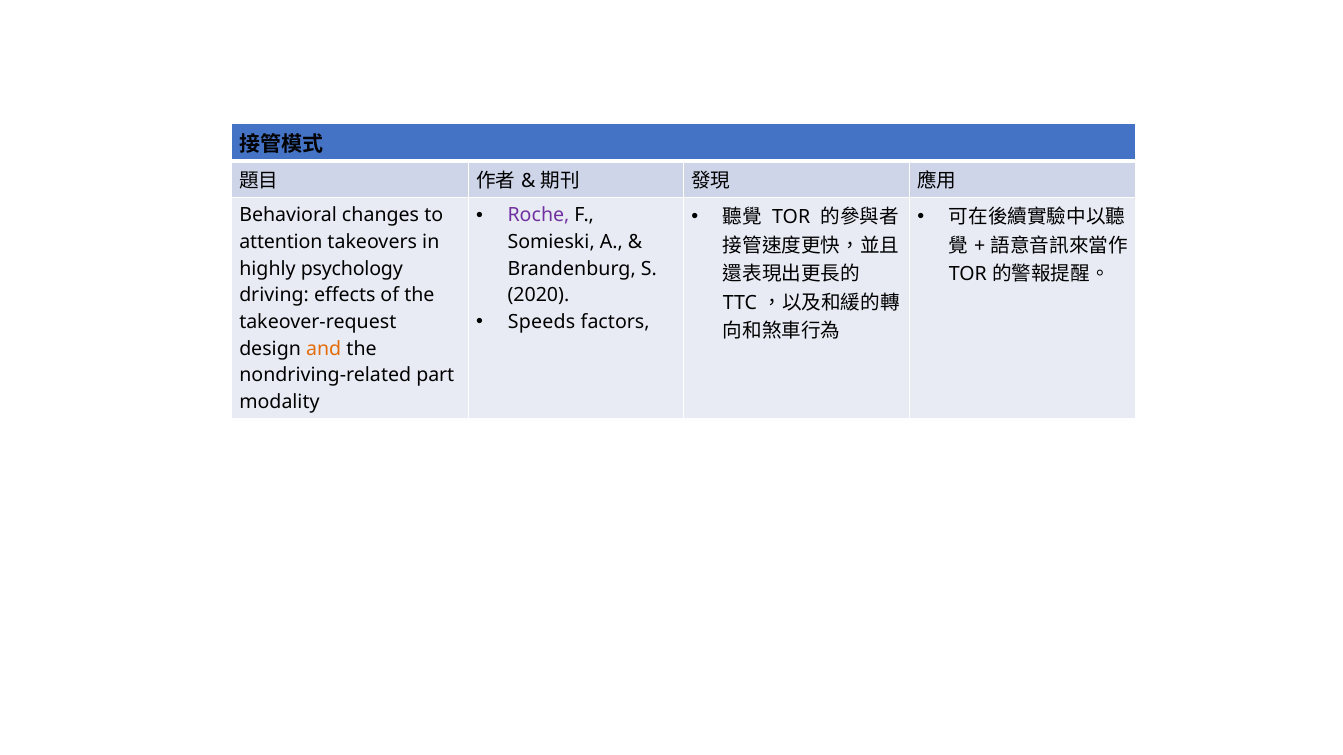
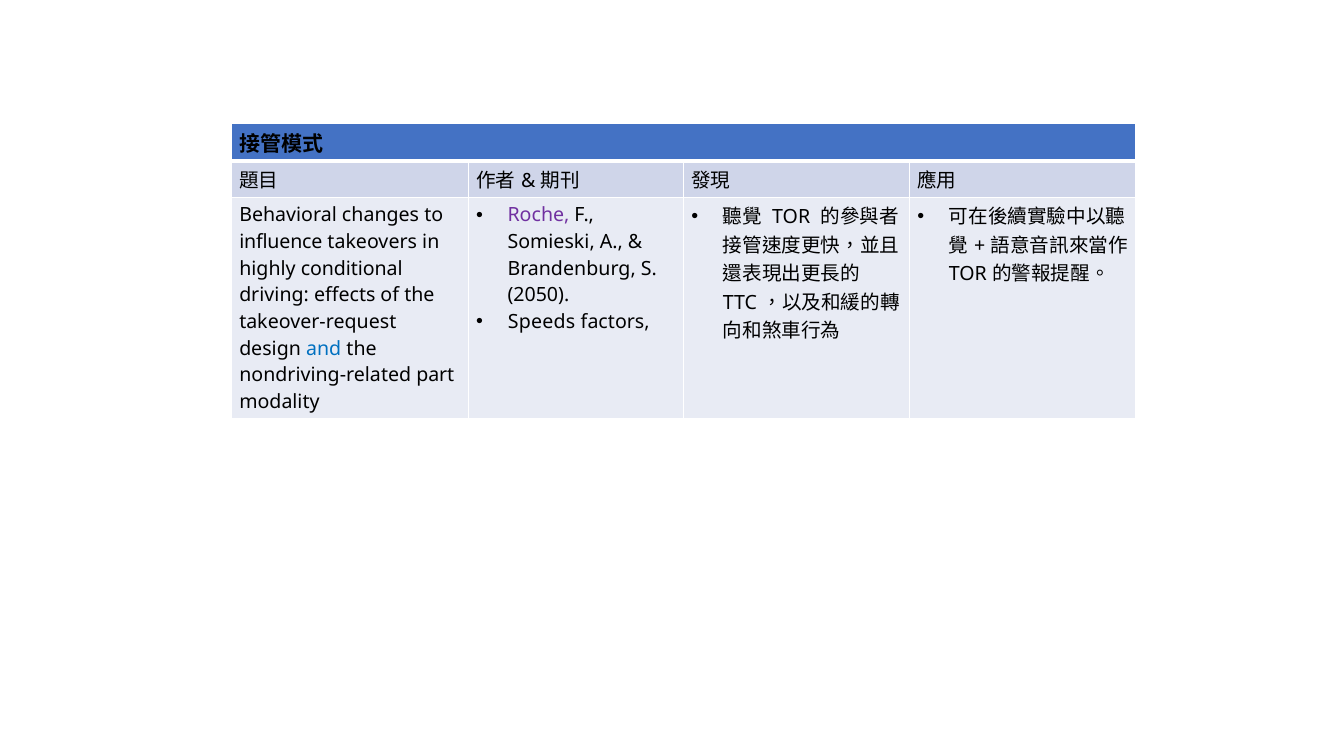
attention: attention -> influence (281, 242)
psychology: psychology -> conditional (352, 269)
2020: 2020 -> 2050 (538, 296)
and colour: orange -> blue (324, 349)
